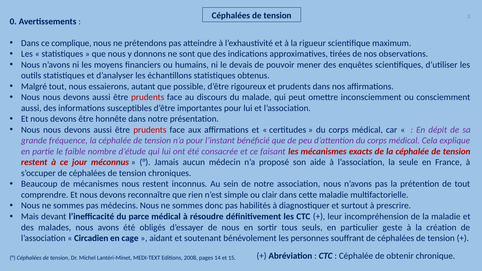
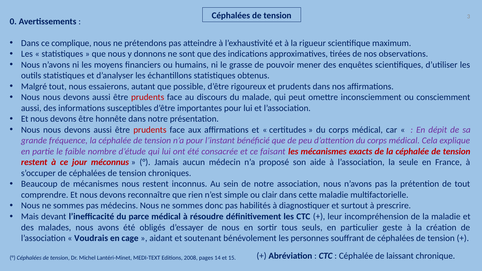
devais: devais -> grasse (241, 65)
Circadien: Circadien -> Voudrais (91, 238)
obtenir: obtenir -> laissant (400, 256)
